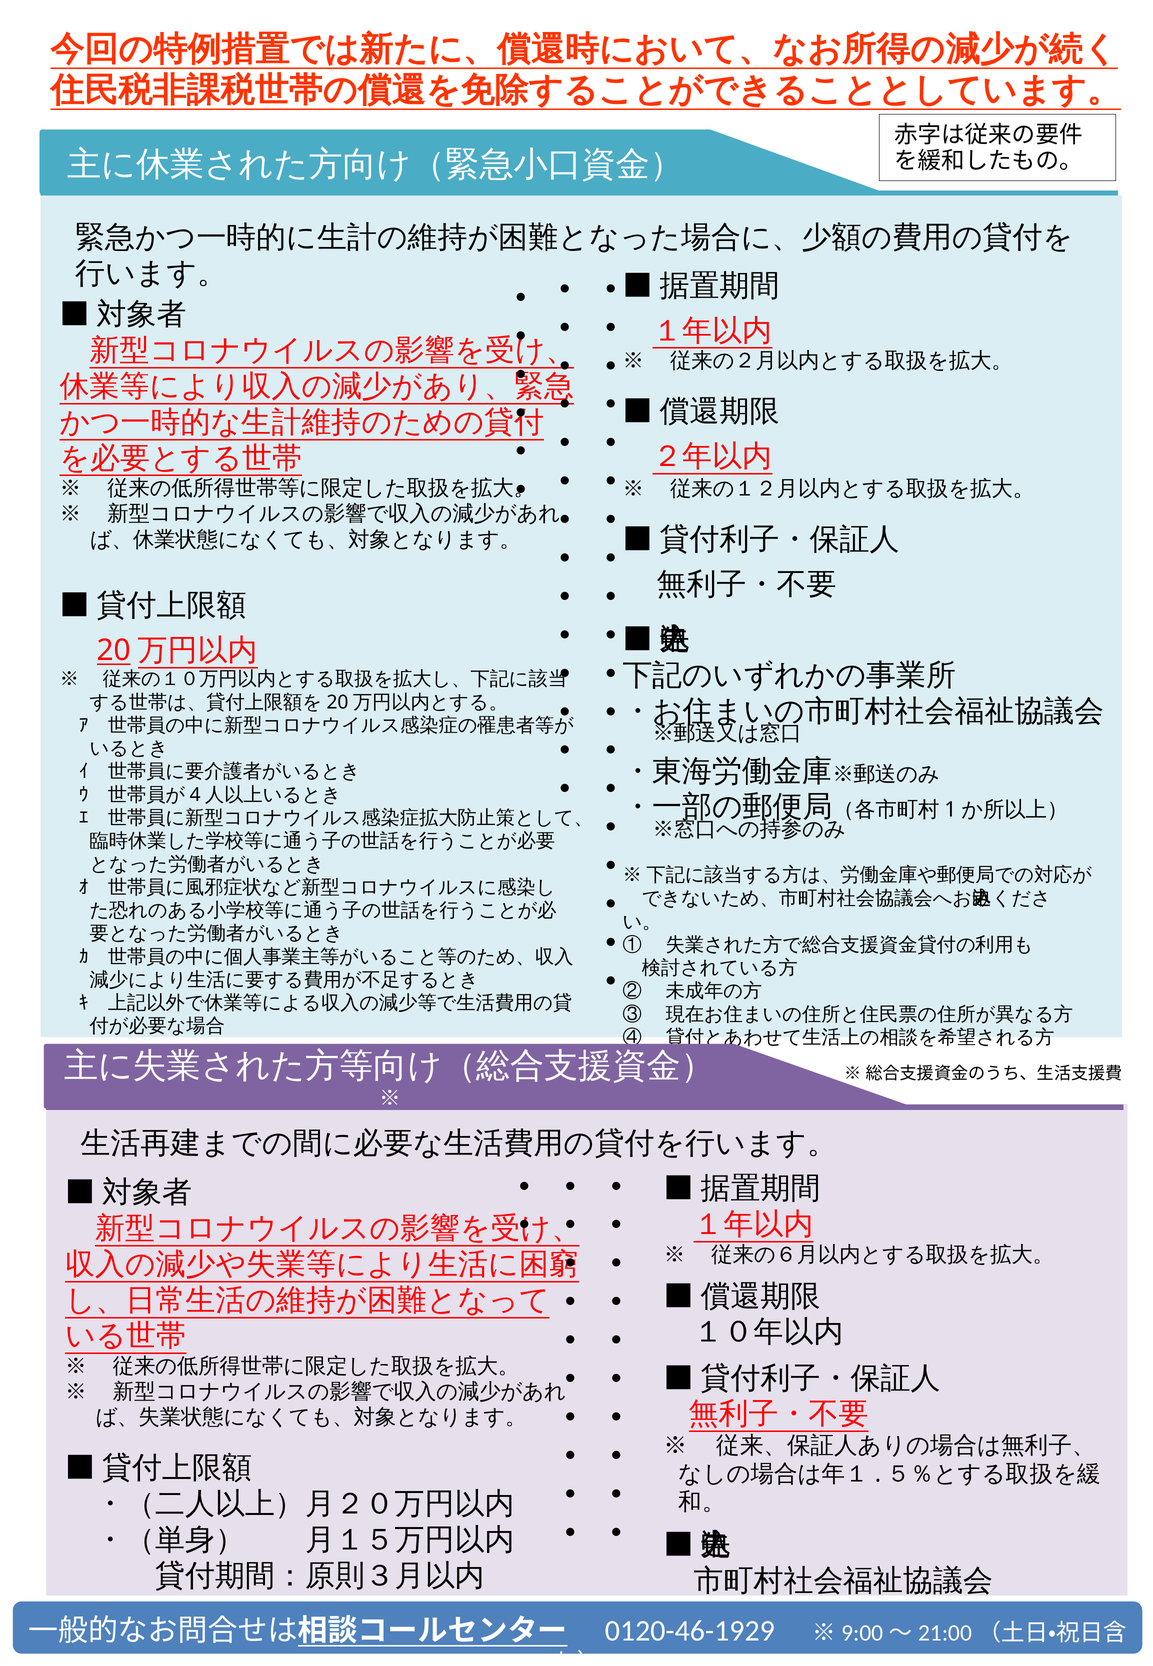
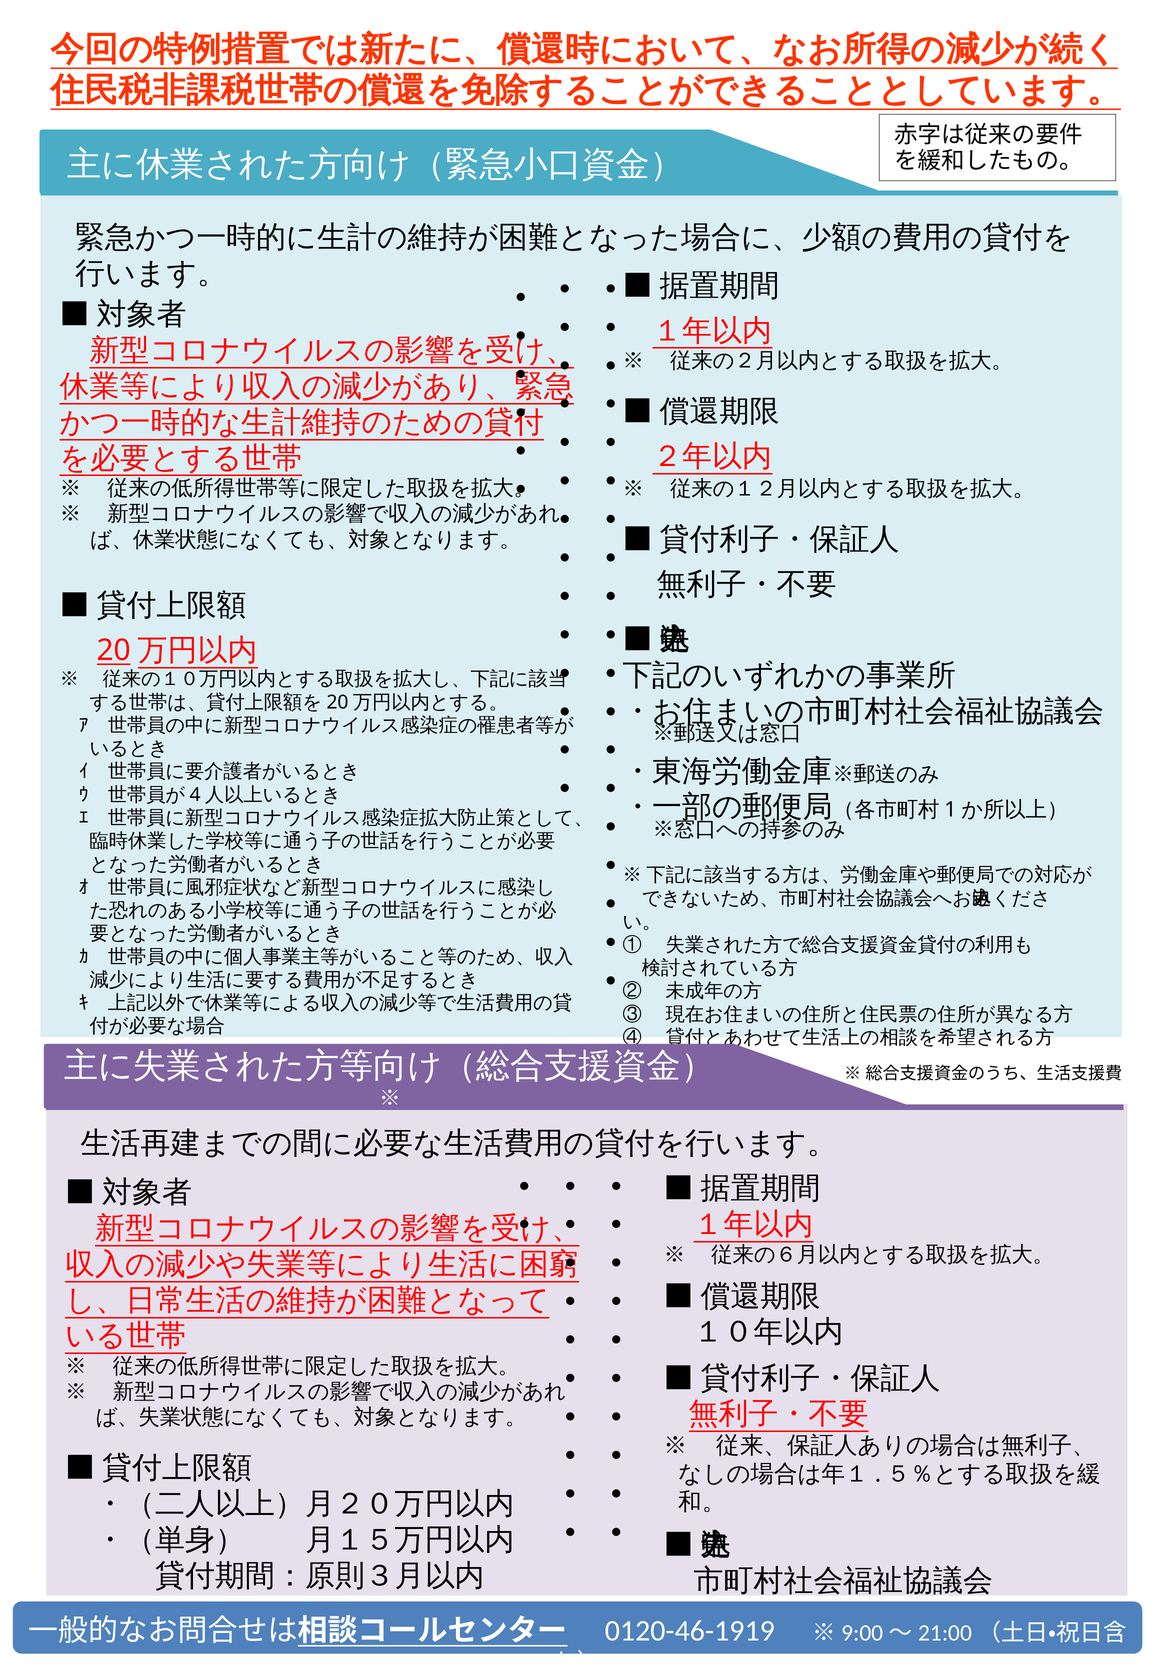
0120-46-1929: 0120-46-1929 -> 0120-46-1919 (690, 1631)
